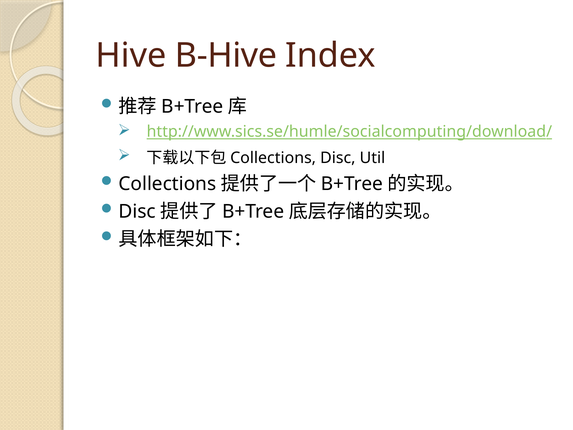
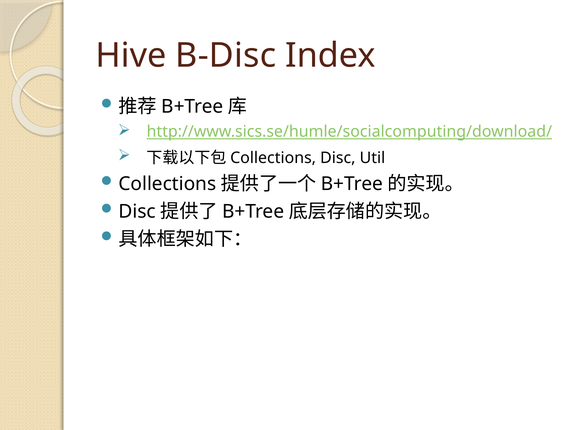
B-Hive: B-Hive -> B-Disc (226, 55)
